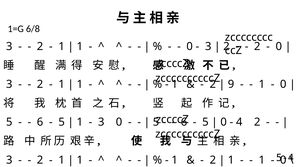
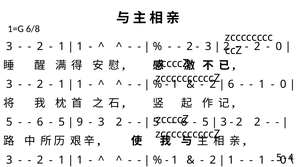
0: 0 -> 2 (190, 46)
9: 9 -> 6 (231, 84)
1: 1 -> 9 (80, 122)
3 0: 0 -> 2 (119, 122)
0: 0 -> 3 (224, 122)
4: 4 -> 2 (239, 122)
